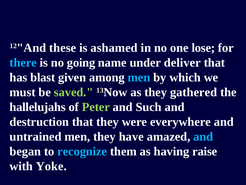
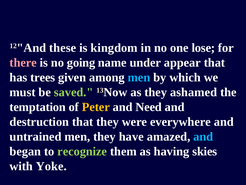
ashamed: ashamed -> kingdom (114, 48)
there colour: light blue -> pink (23, 62)
deliver: deliver -> appear (182, 62)
blast: blast -> trees (43, 77)
gathered: gathered -> ashamed (194, 92)
hallelujahs: hallelujahs -> temptation (38, 107)
Peter colour: light green -> yellow (96, 107)
Such: Such -> Need (149, 107)
recognize colour: light blue -> light green (82, 151)
raise: raise -> skies (205, 151)
